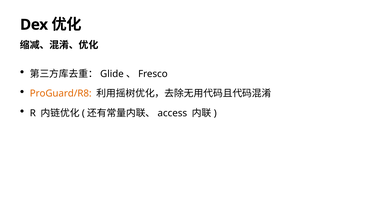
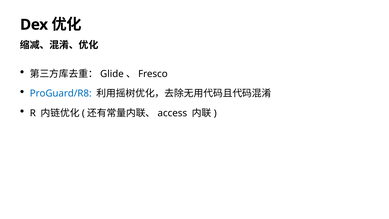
ProGuard/R8 colour: orange -> blue (61, 93)
